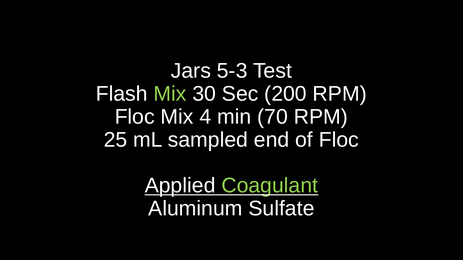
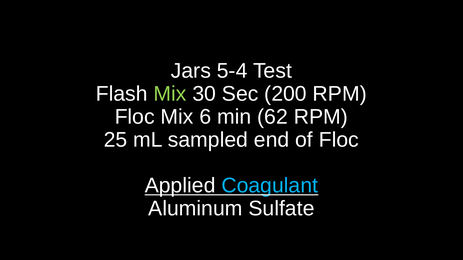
5-3: 5-3 -> 5-4 (232, 71)
4: 4 -> 6 (205, 117)
70: 70 -> 62 (273, 117)
Coagulant colour: light green -> light blue (270, 186)
